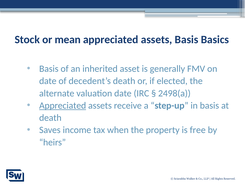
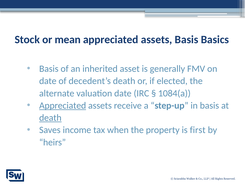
2498(a: 2498(a -> 1084(a (174, 93)
death underline: none -> present (50, 118)
free: free -> first (198, 130)
